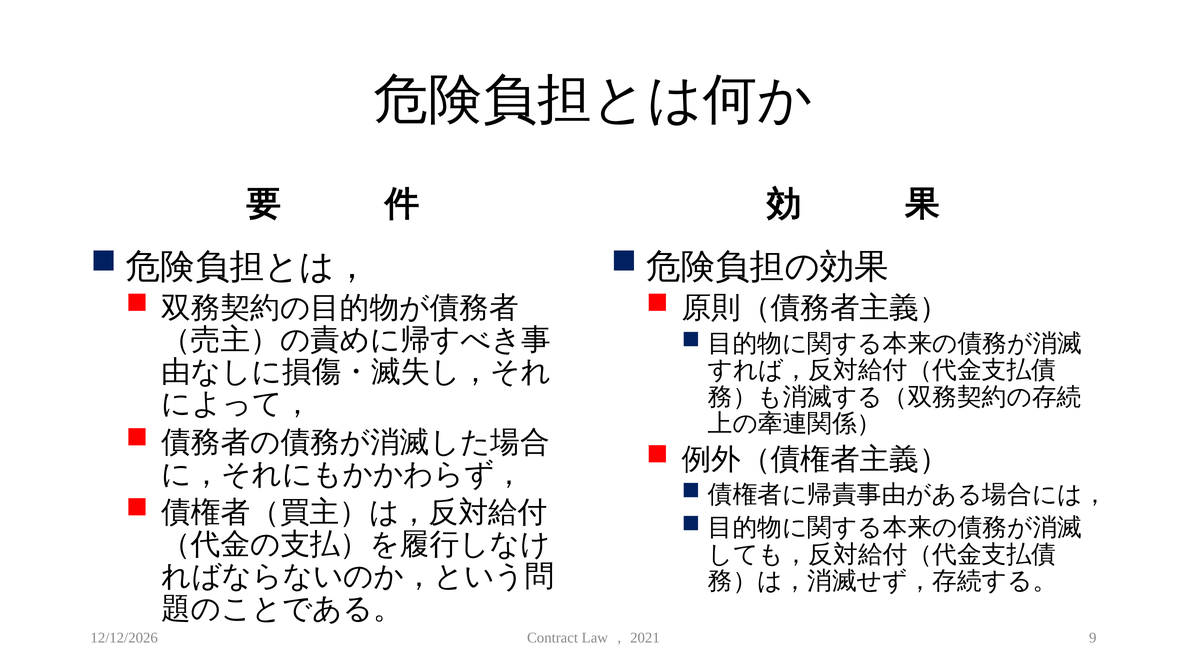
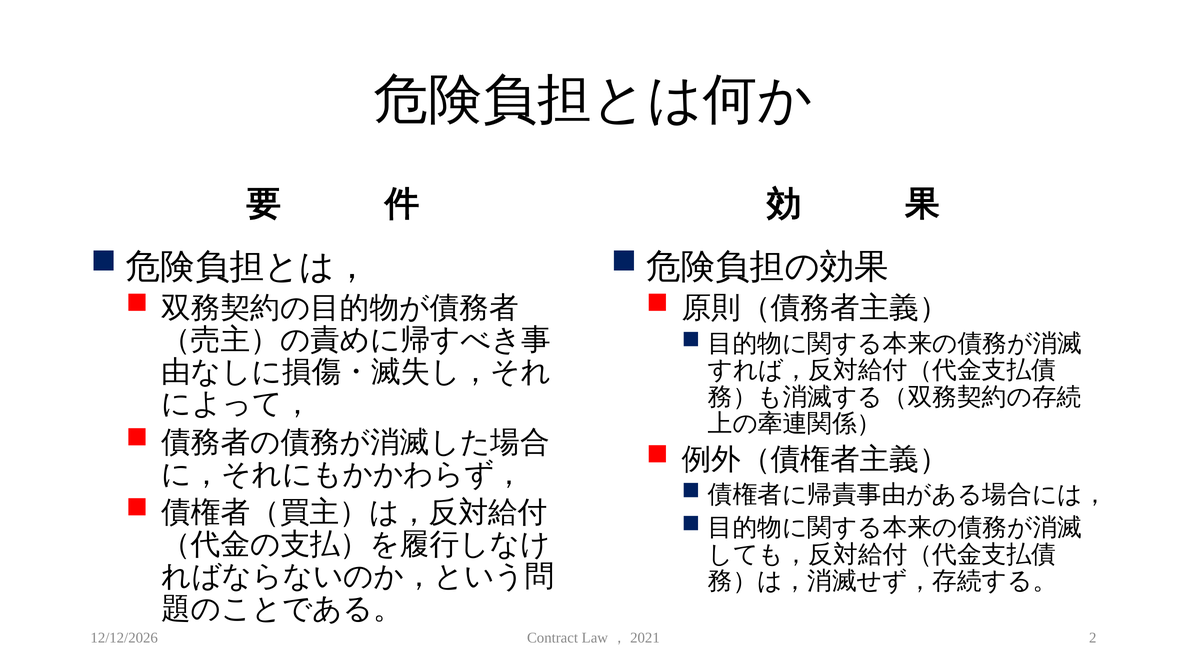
9: 9 -> 2 (1093, 638)
